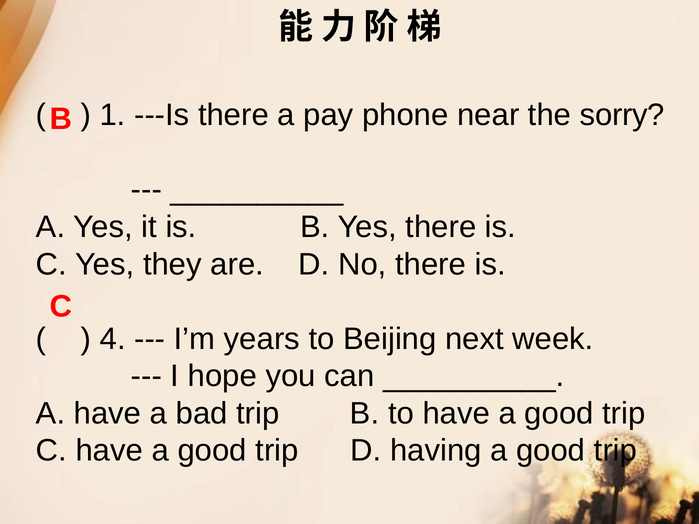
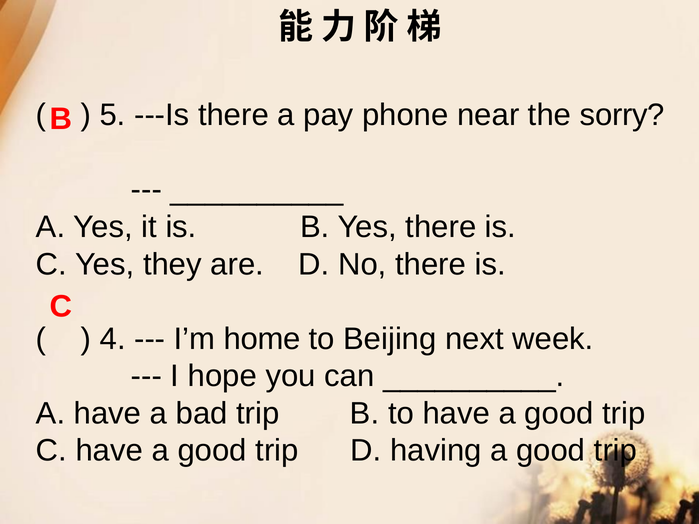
1: 1 -> 5 (113, 115)
years: years -> home (262, 339)
